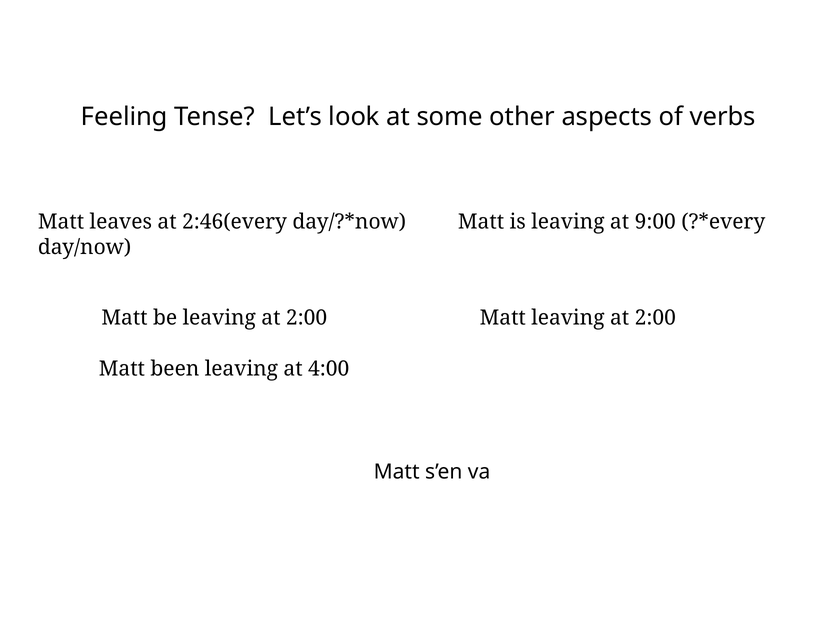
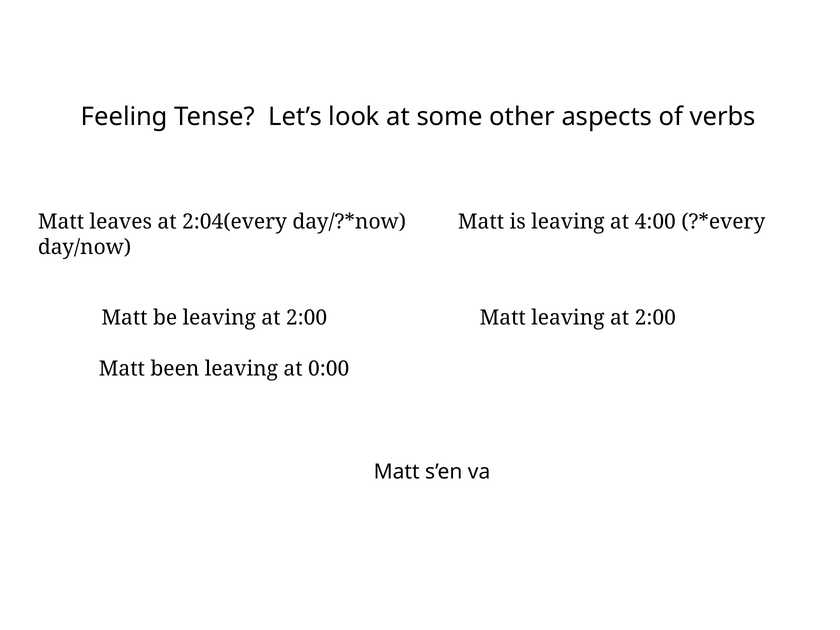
2:46(every: 2:46(every -> 2:04(every (235, 222)
9:00: 9:00 -> 4:00 (655, 222)
4:00: 4:00 -> 0:00 (329, 369)
